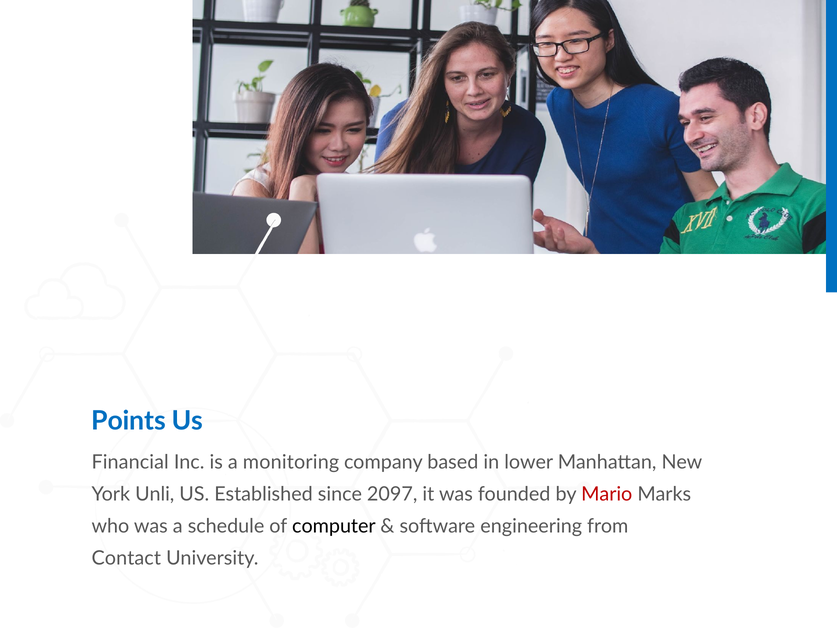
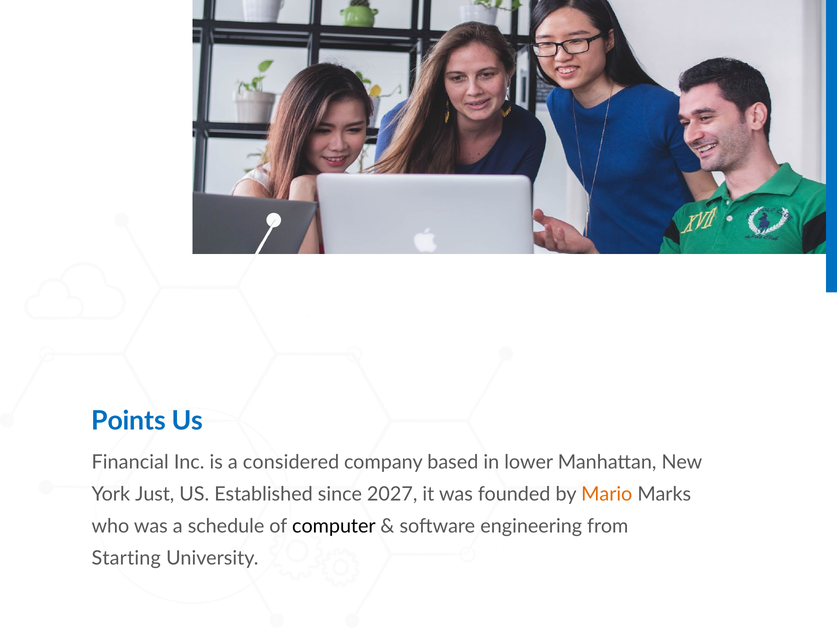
monitoring: monitoring -> considered (291, 462)
Unli: Unli -> Just (155, 494)
2097: 2097 -> 2027 (392, 494)
Mario colour: red -> orange (607, 494)
Contact: Contact -> Starting (126, 558)
